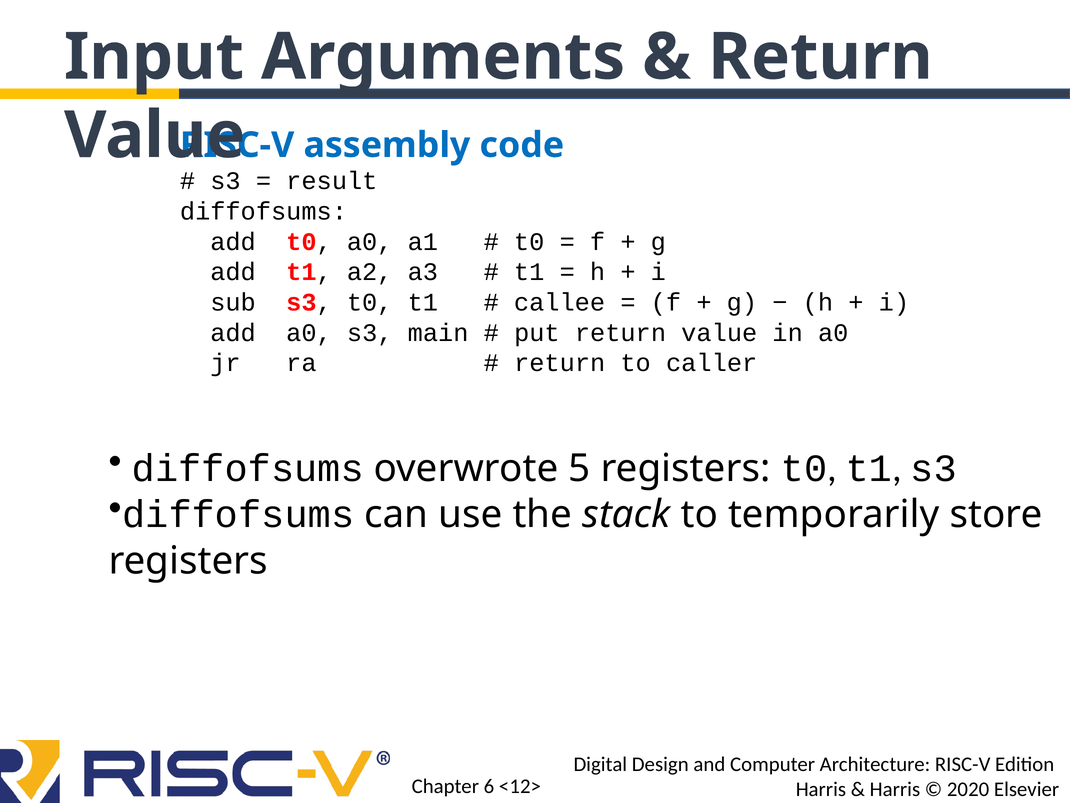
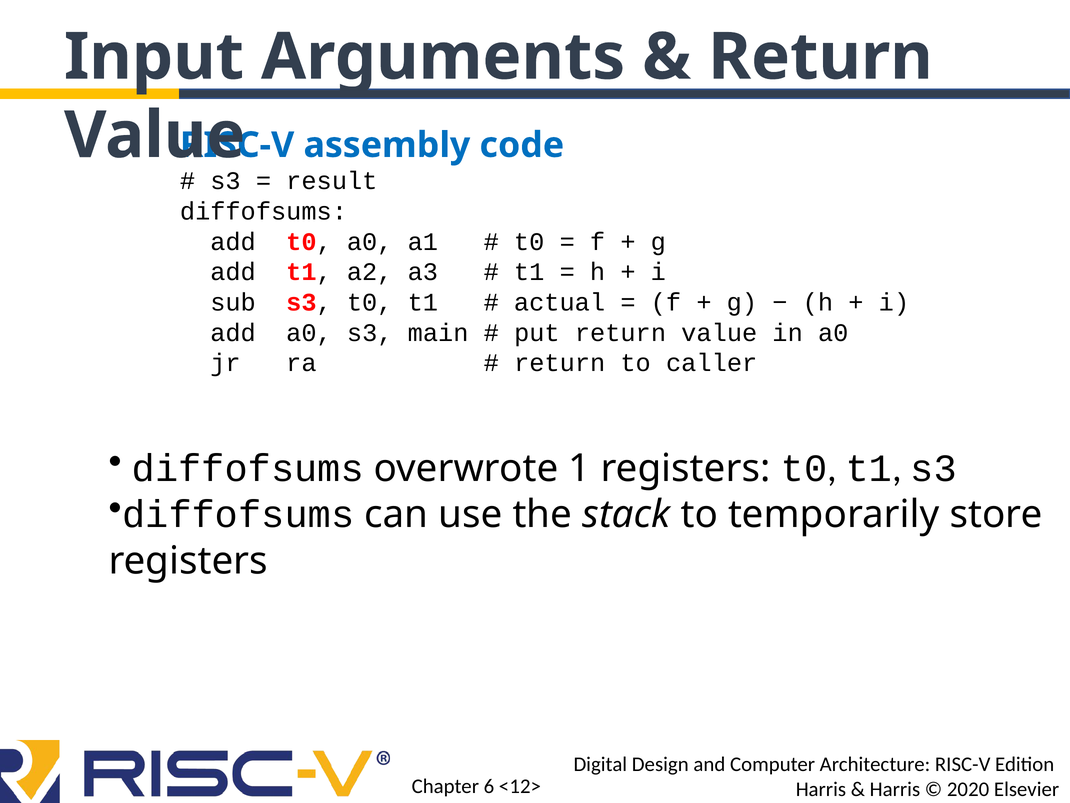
callee: callee -> actual (560, 302)
5: 5 -> 1 (580, 468)
